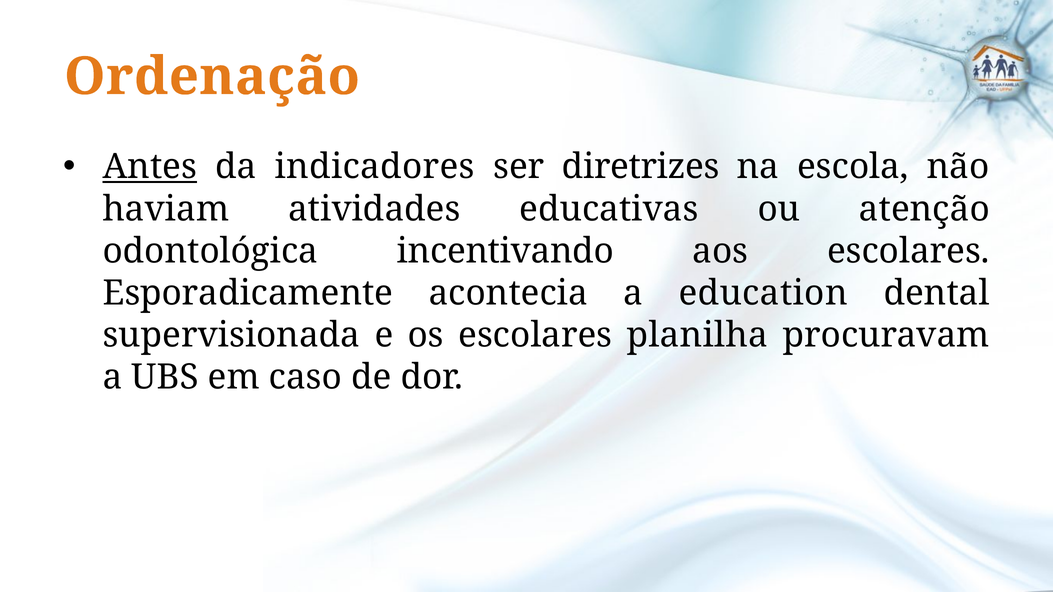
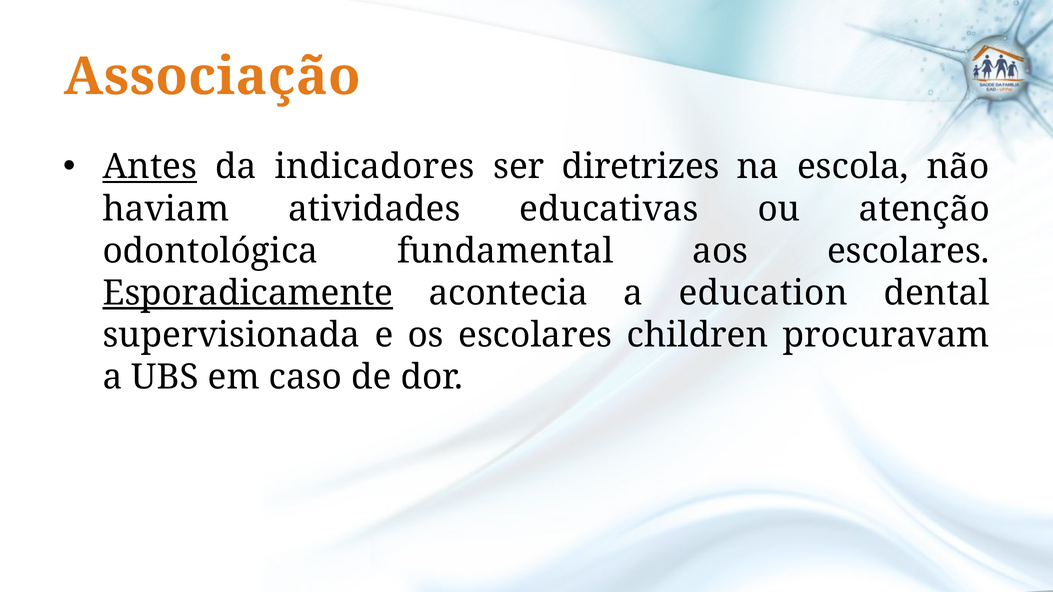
Ordenação: Ordenação -> Associação (212, 77)
incentivando: incentivando -> fundamental (505, 251)
Esporadicamente underline: none -> present (248, 293)
planilha: planilha -> children (698, 335)
